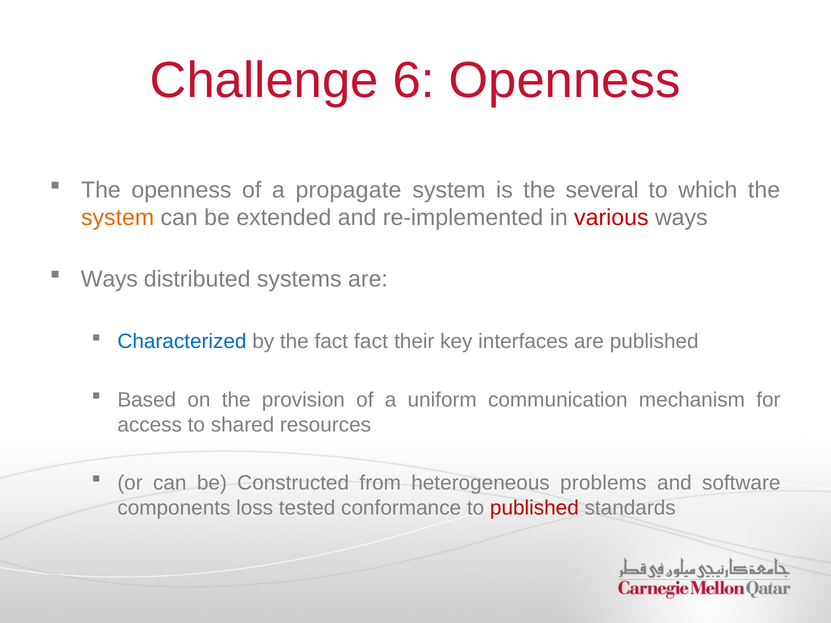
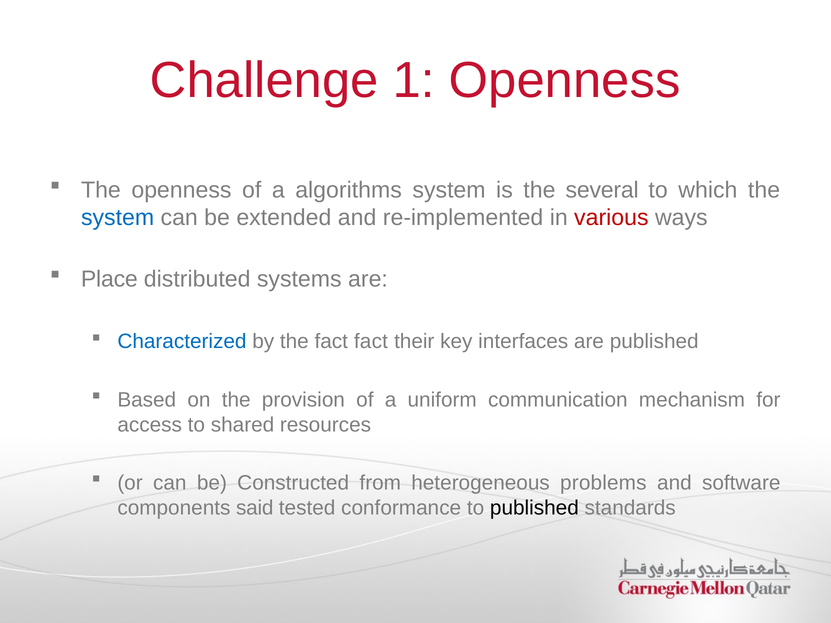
6: 6 -> 1 (414, 80)
propagate: propagate -> algorithms (349, 190)
system colour: orange -> blue (118, 218)
Ways: Ways -> Place (109, 279)
loss: loss -> said (255, 508)
published colour: red -> black (534, 508)
